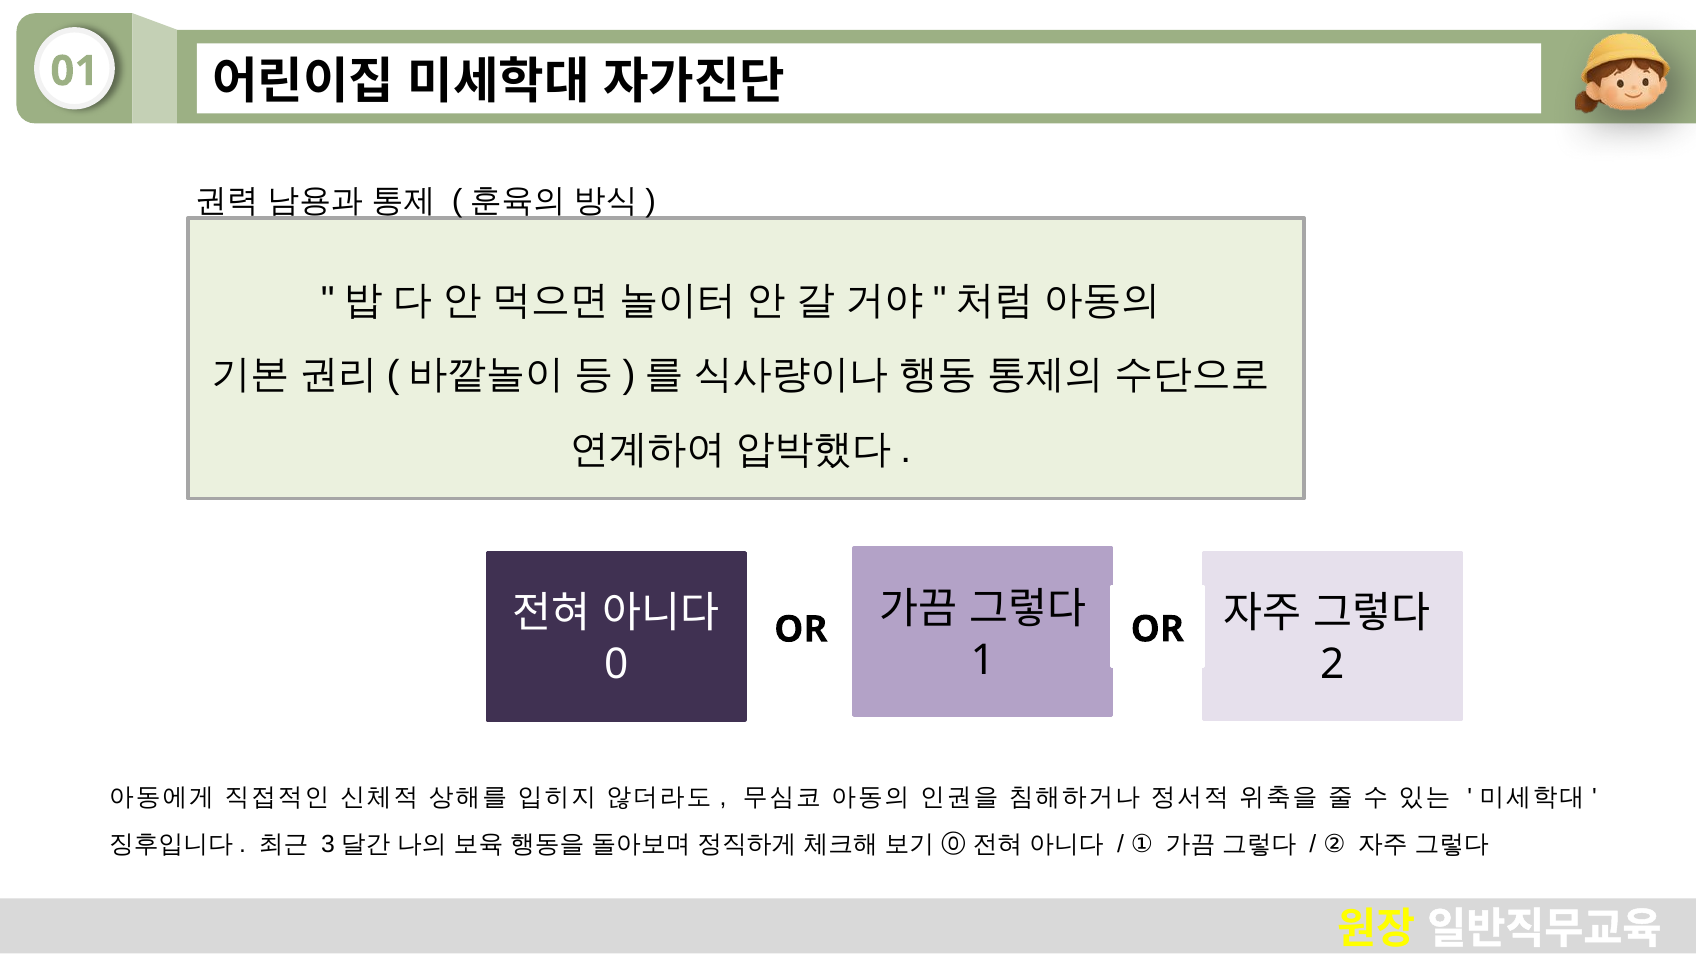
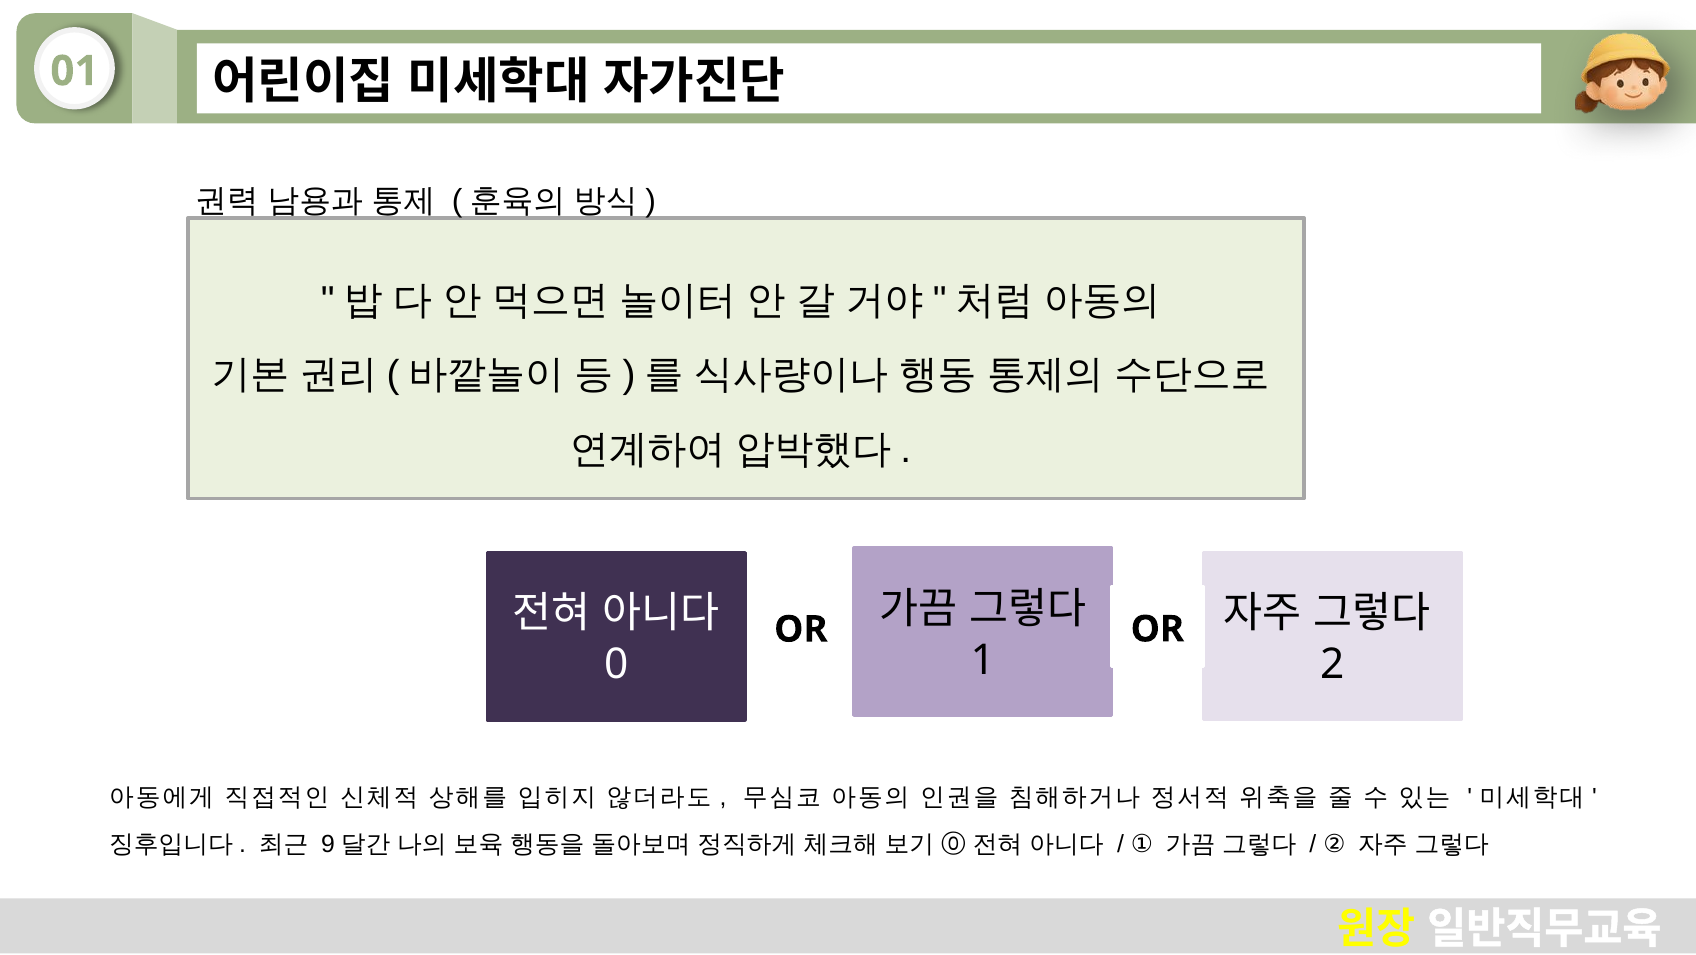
3: 3 -> 9 (328, 844)
